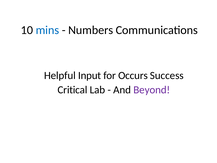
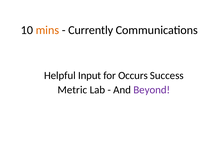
mins colour: blue -> orange (47, 30)
Numbers: Numbers -> Currently (91, 30)
Critical: Critical -> Metric (72, 90)
